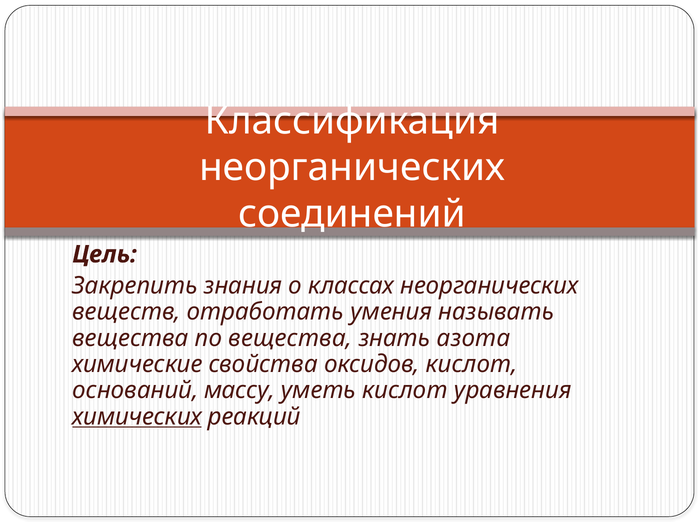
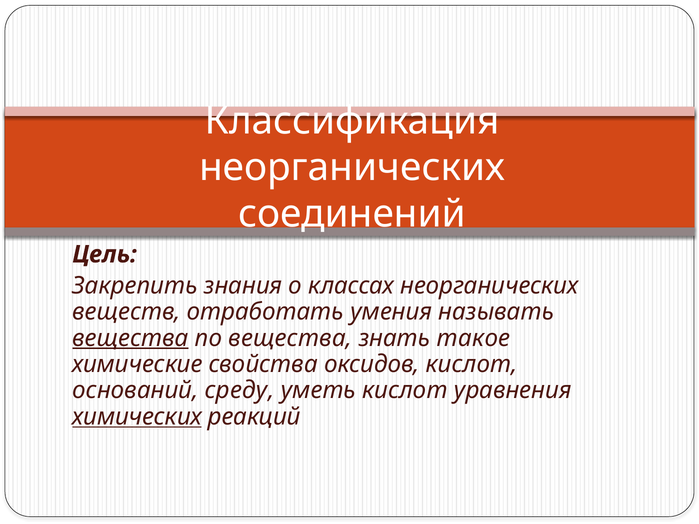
вещества underline: none -> present (130, 338)
азота: азота -> такое (474, 338)
массу: массу -> среду (239, 391)
